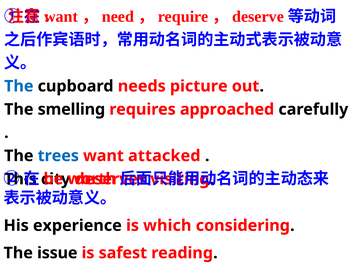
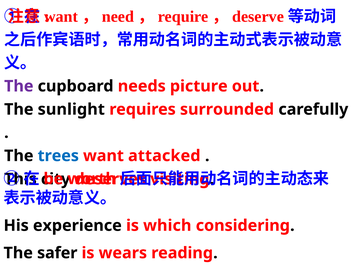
The colour: blue -> purple (19, 86)
smelling: smelling -> sunlight (71, 109)
approached: approached -> surrounded (227, 109)
issue: issue -> safer (57, 252)
safest: safest -> wears (123, 252)
